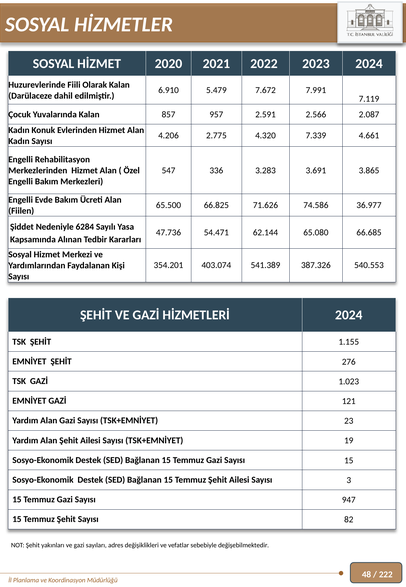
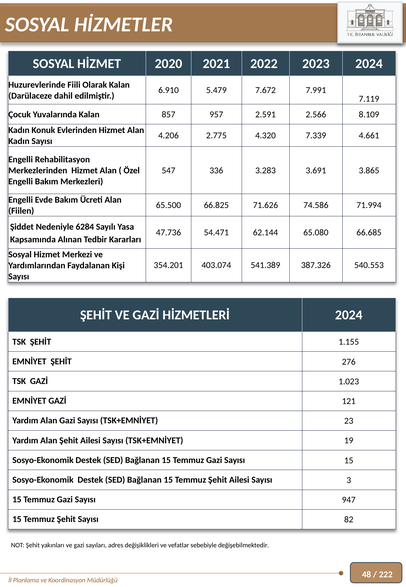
2.087: 2.087 -> 8.109 (369, 114)
36.977: 36.977 -> 71.994 (369, 205)
